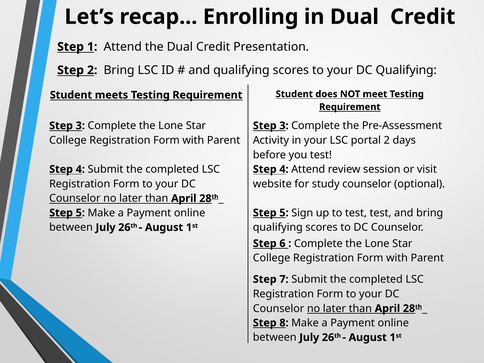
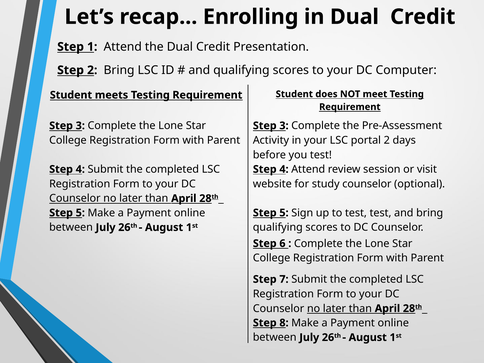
DC Qualifying: Qualifying -> Computer (406, 70)
